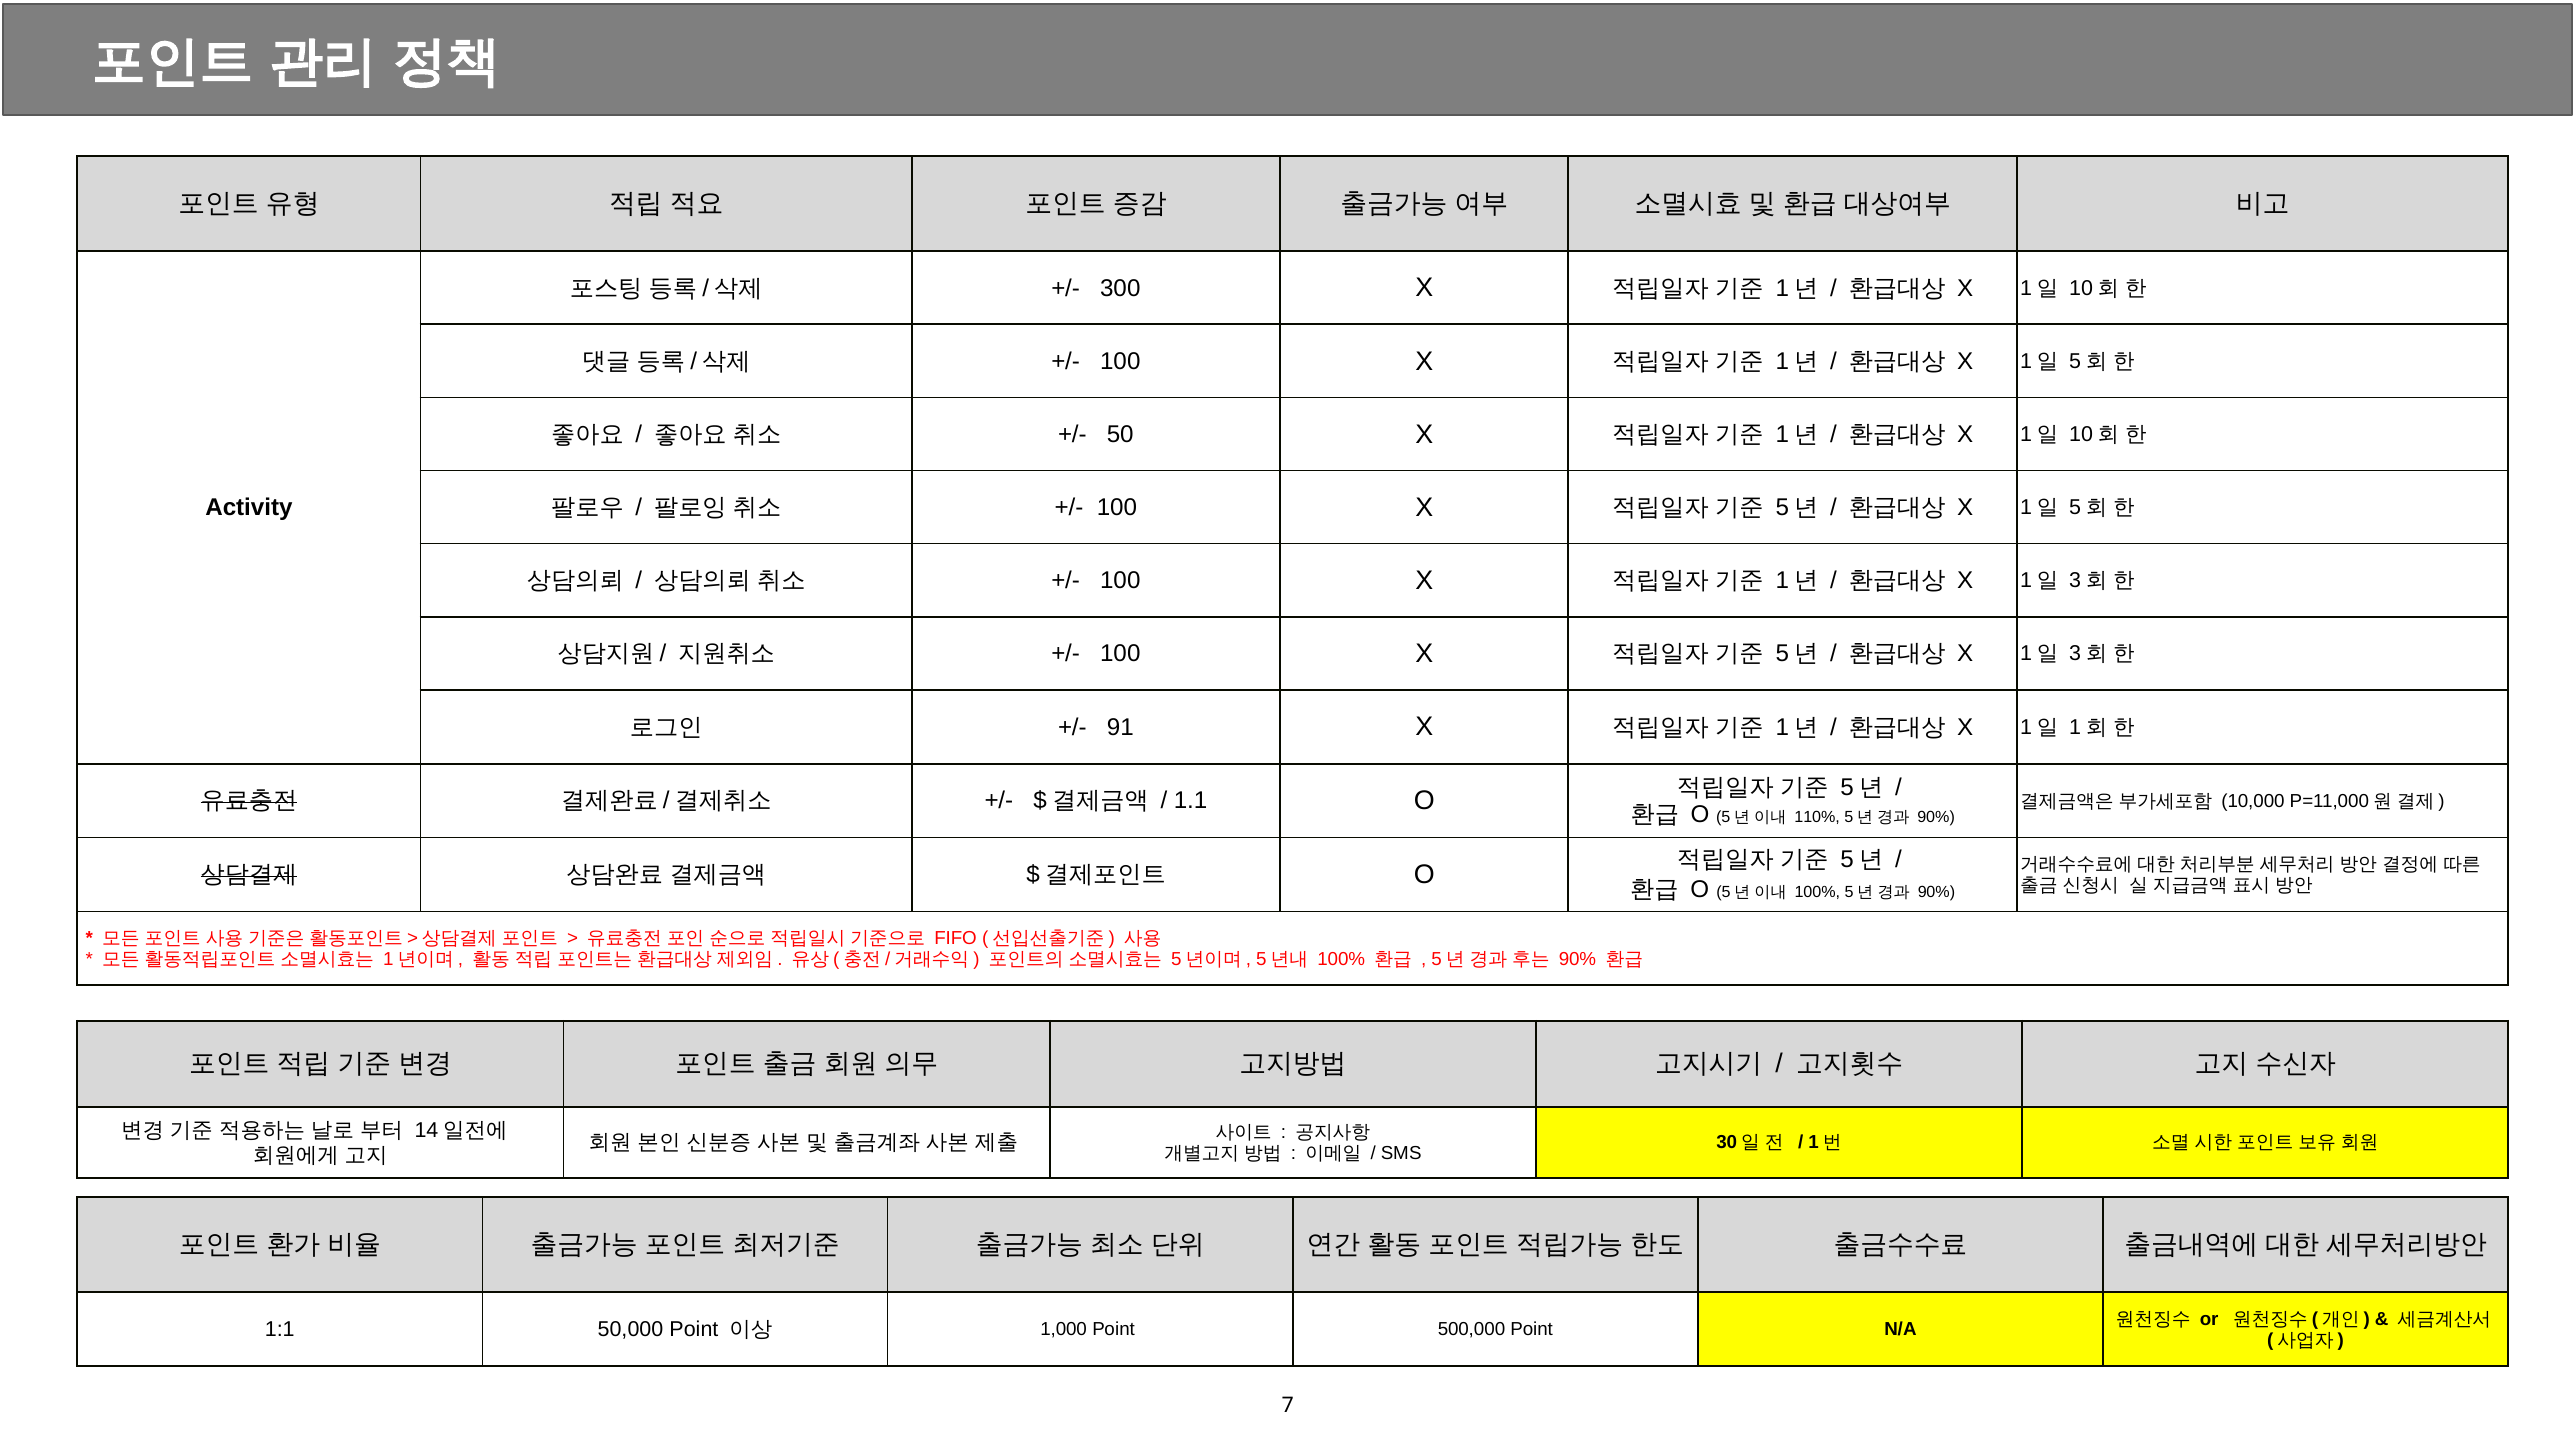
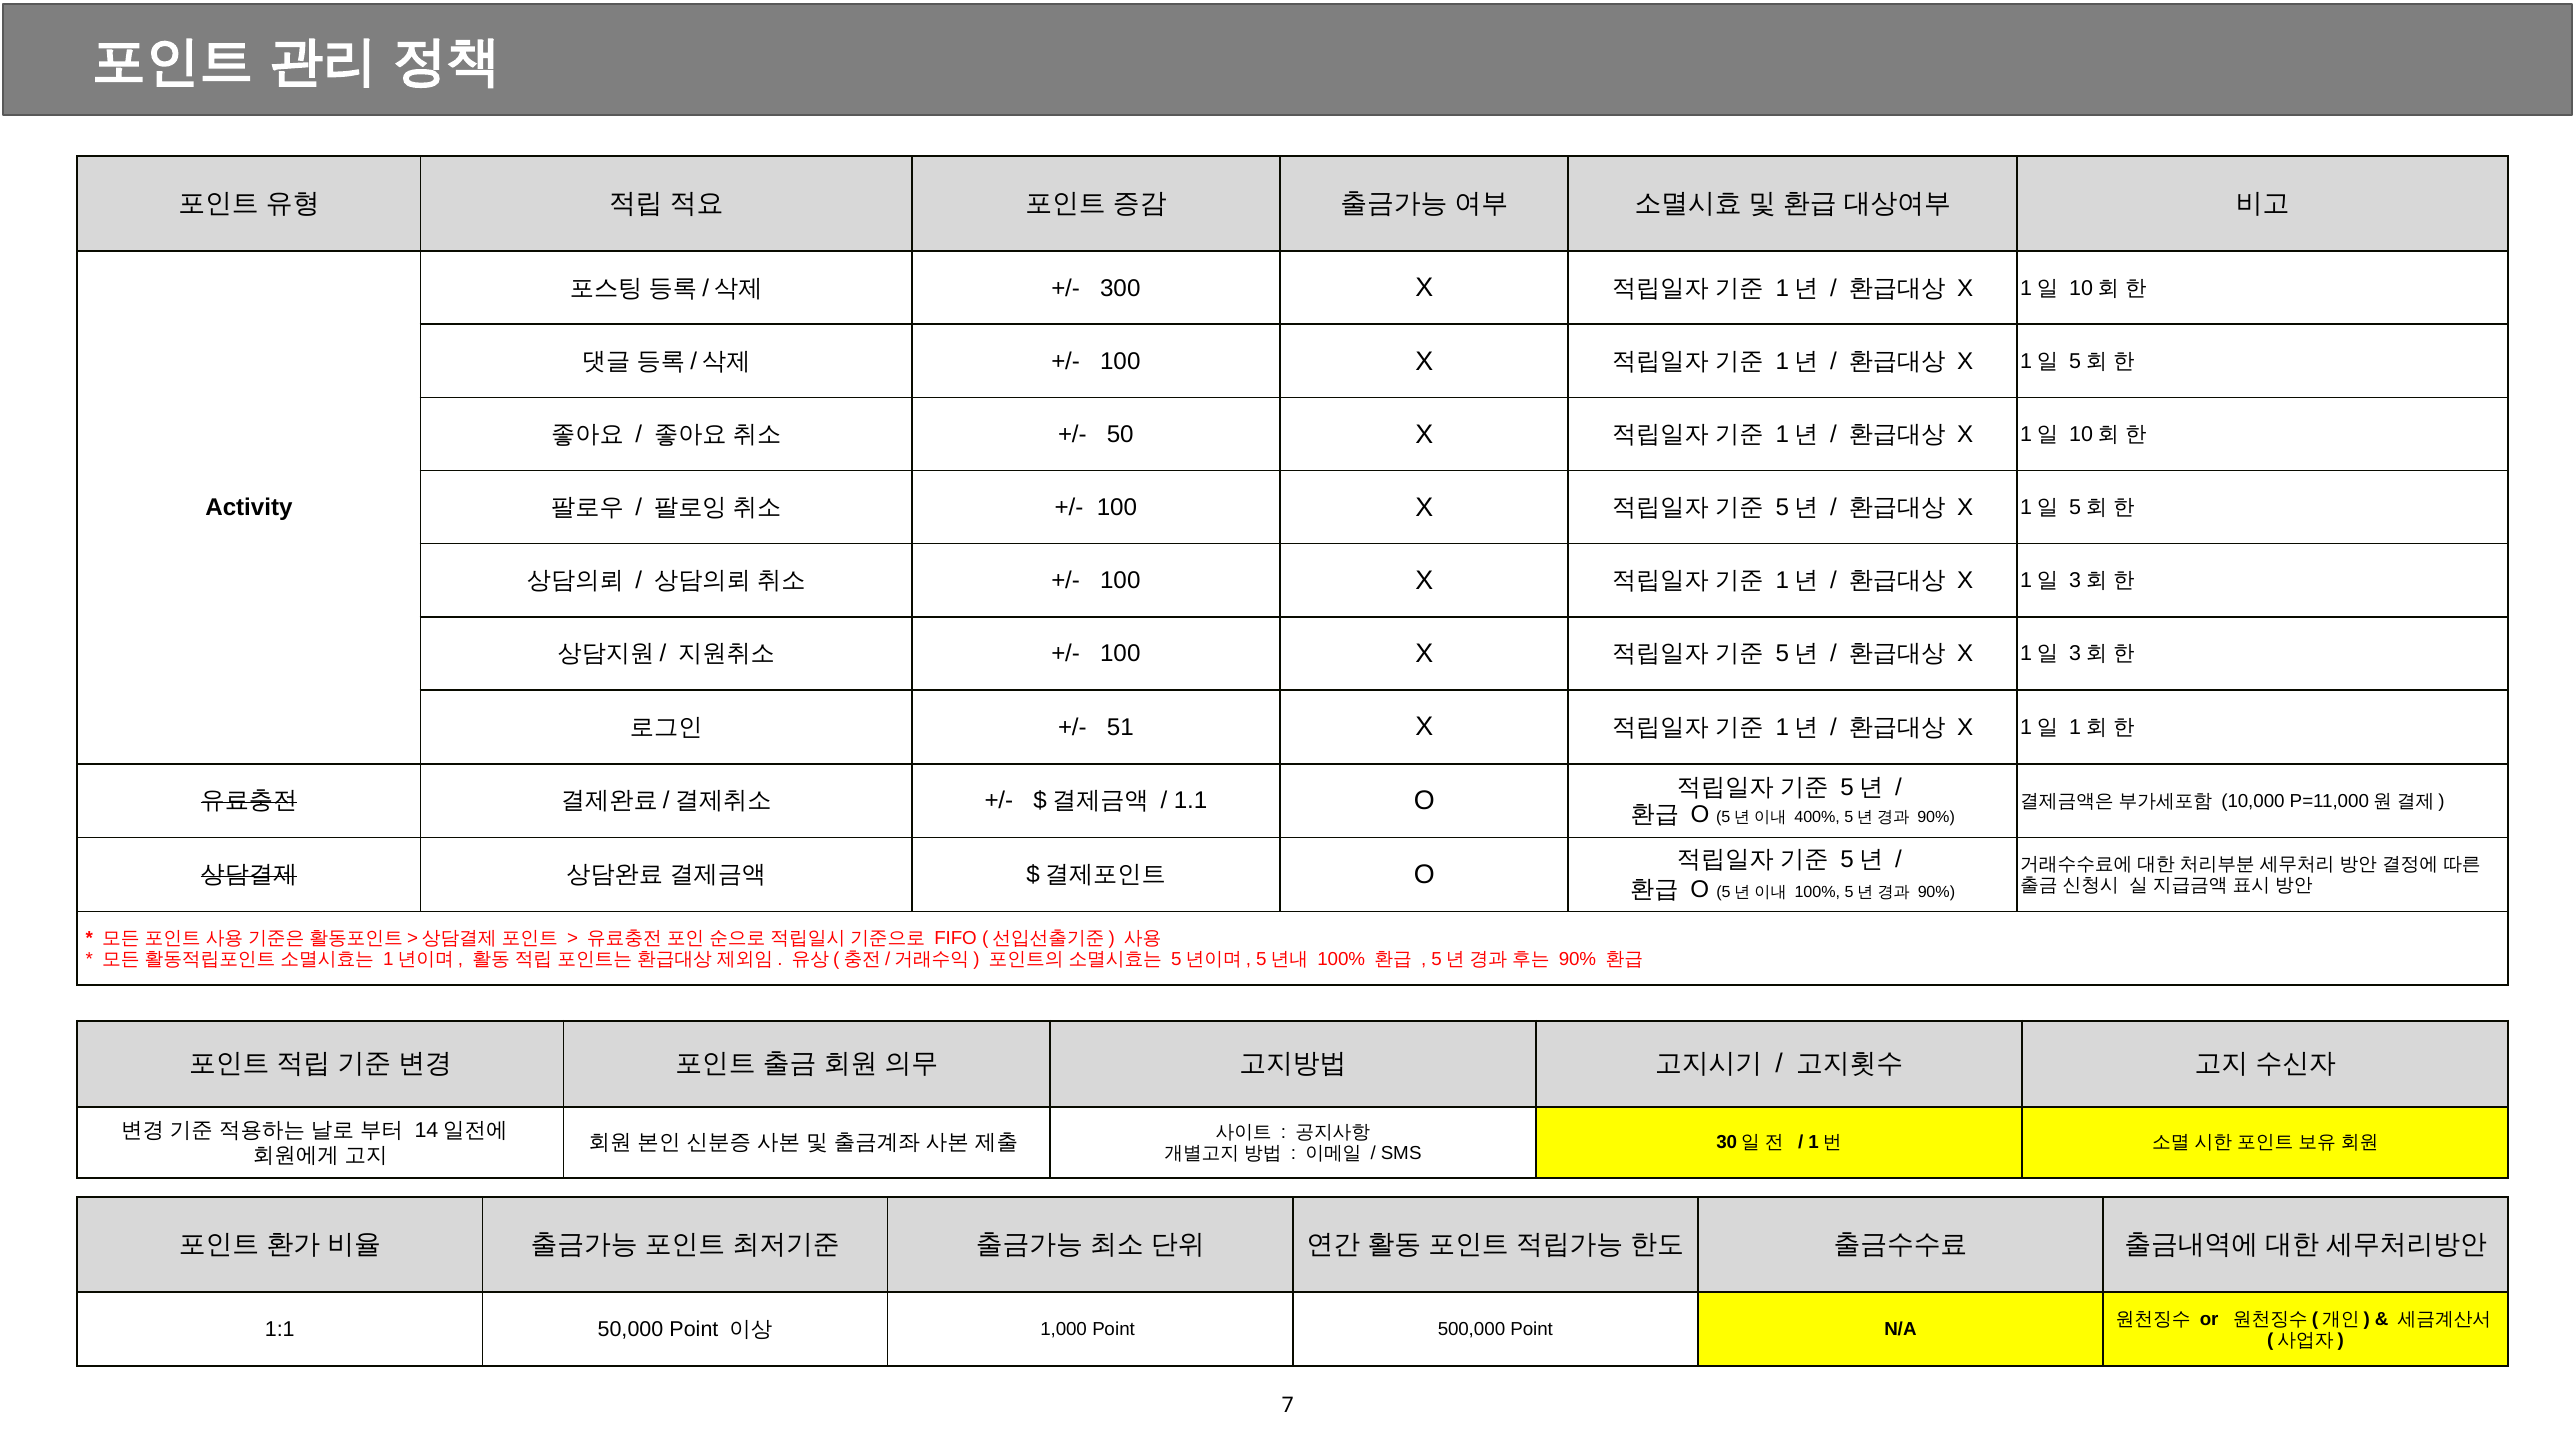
91: 91 -> 51 (1120, 727)
110%: 110% -> 400% (1817, 817)
